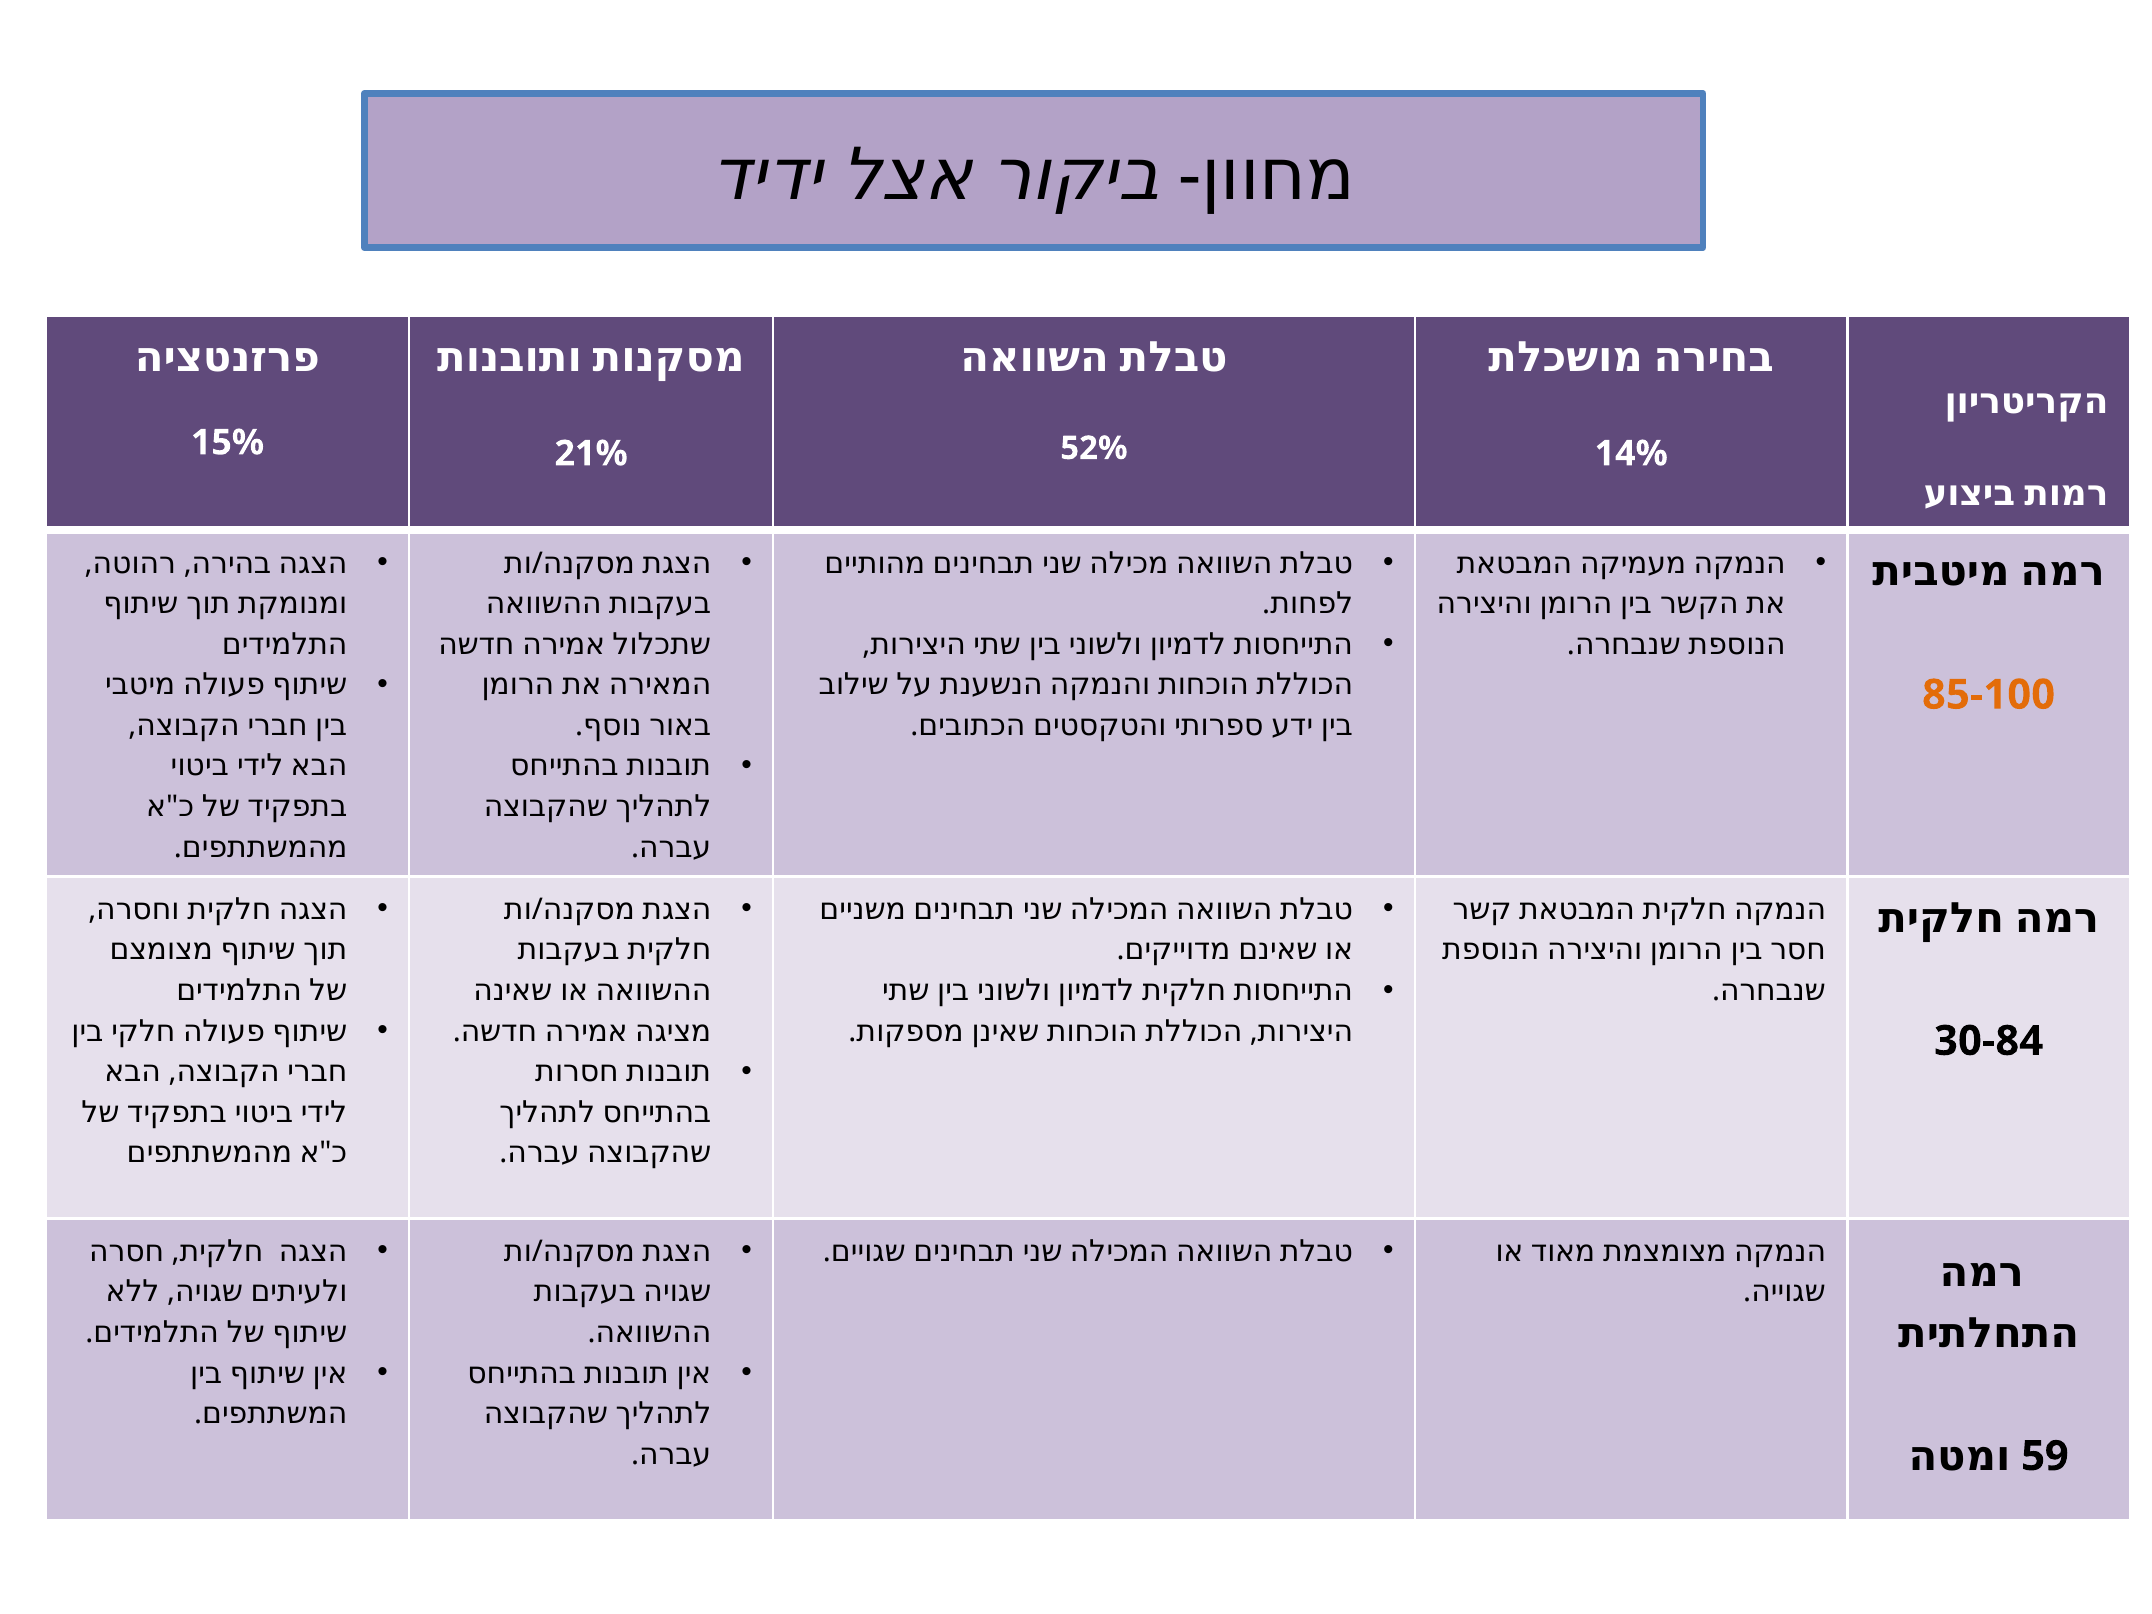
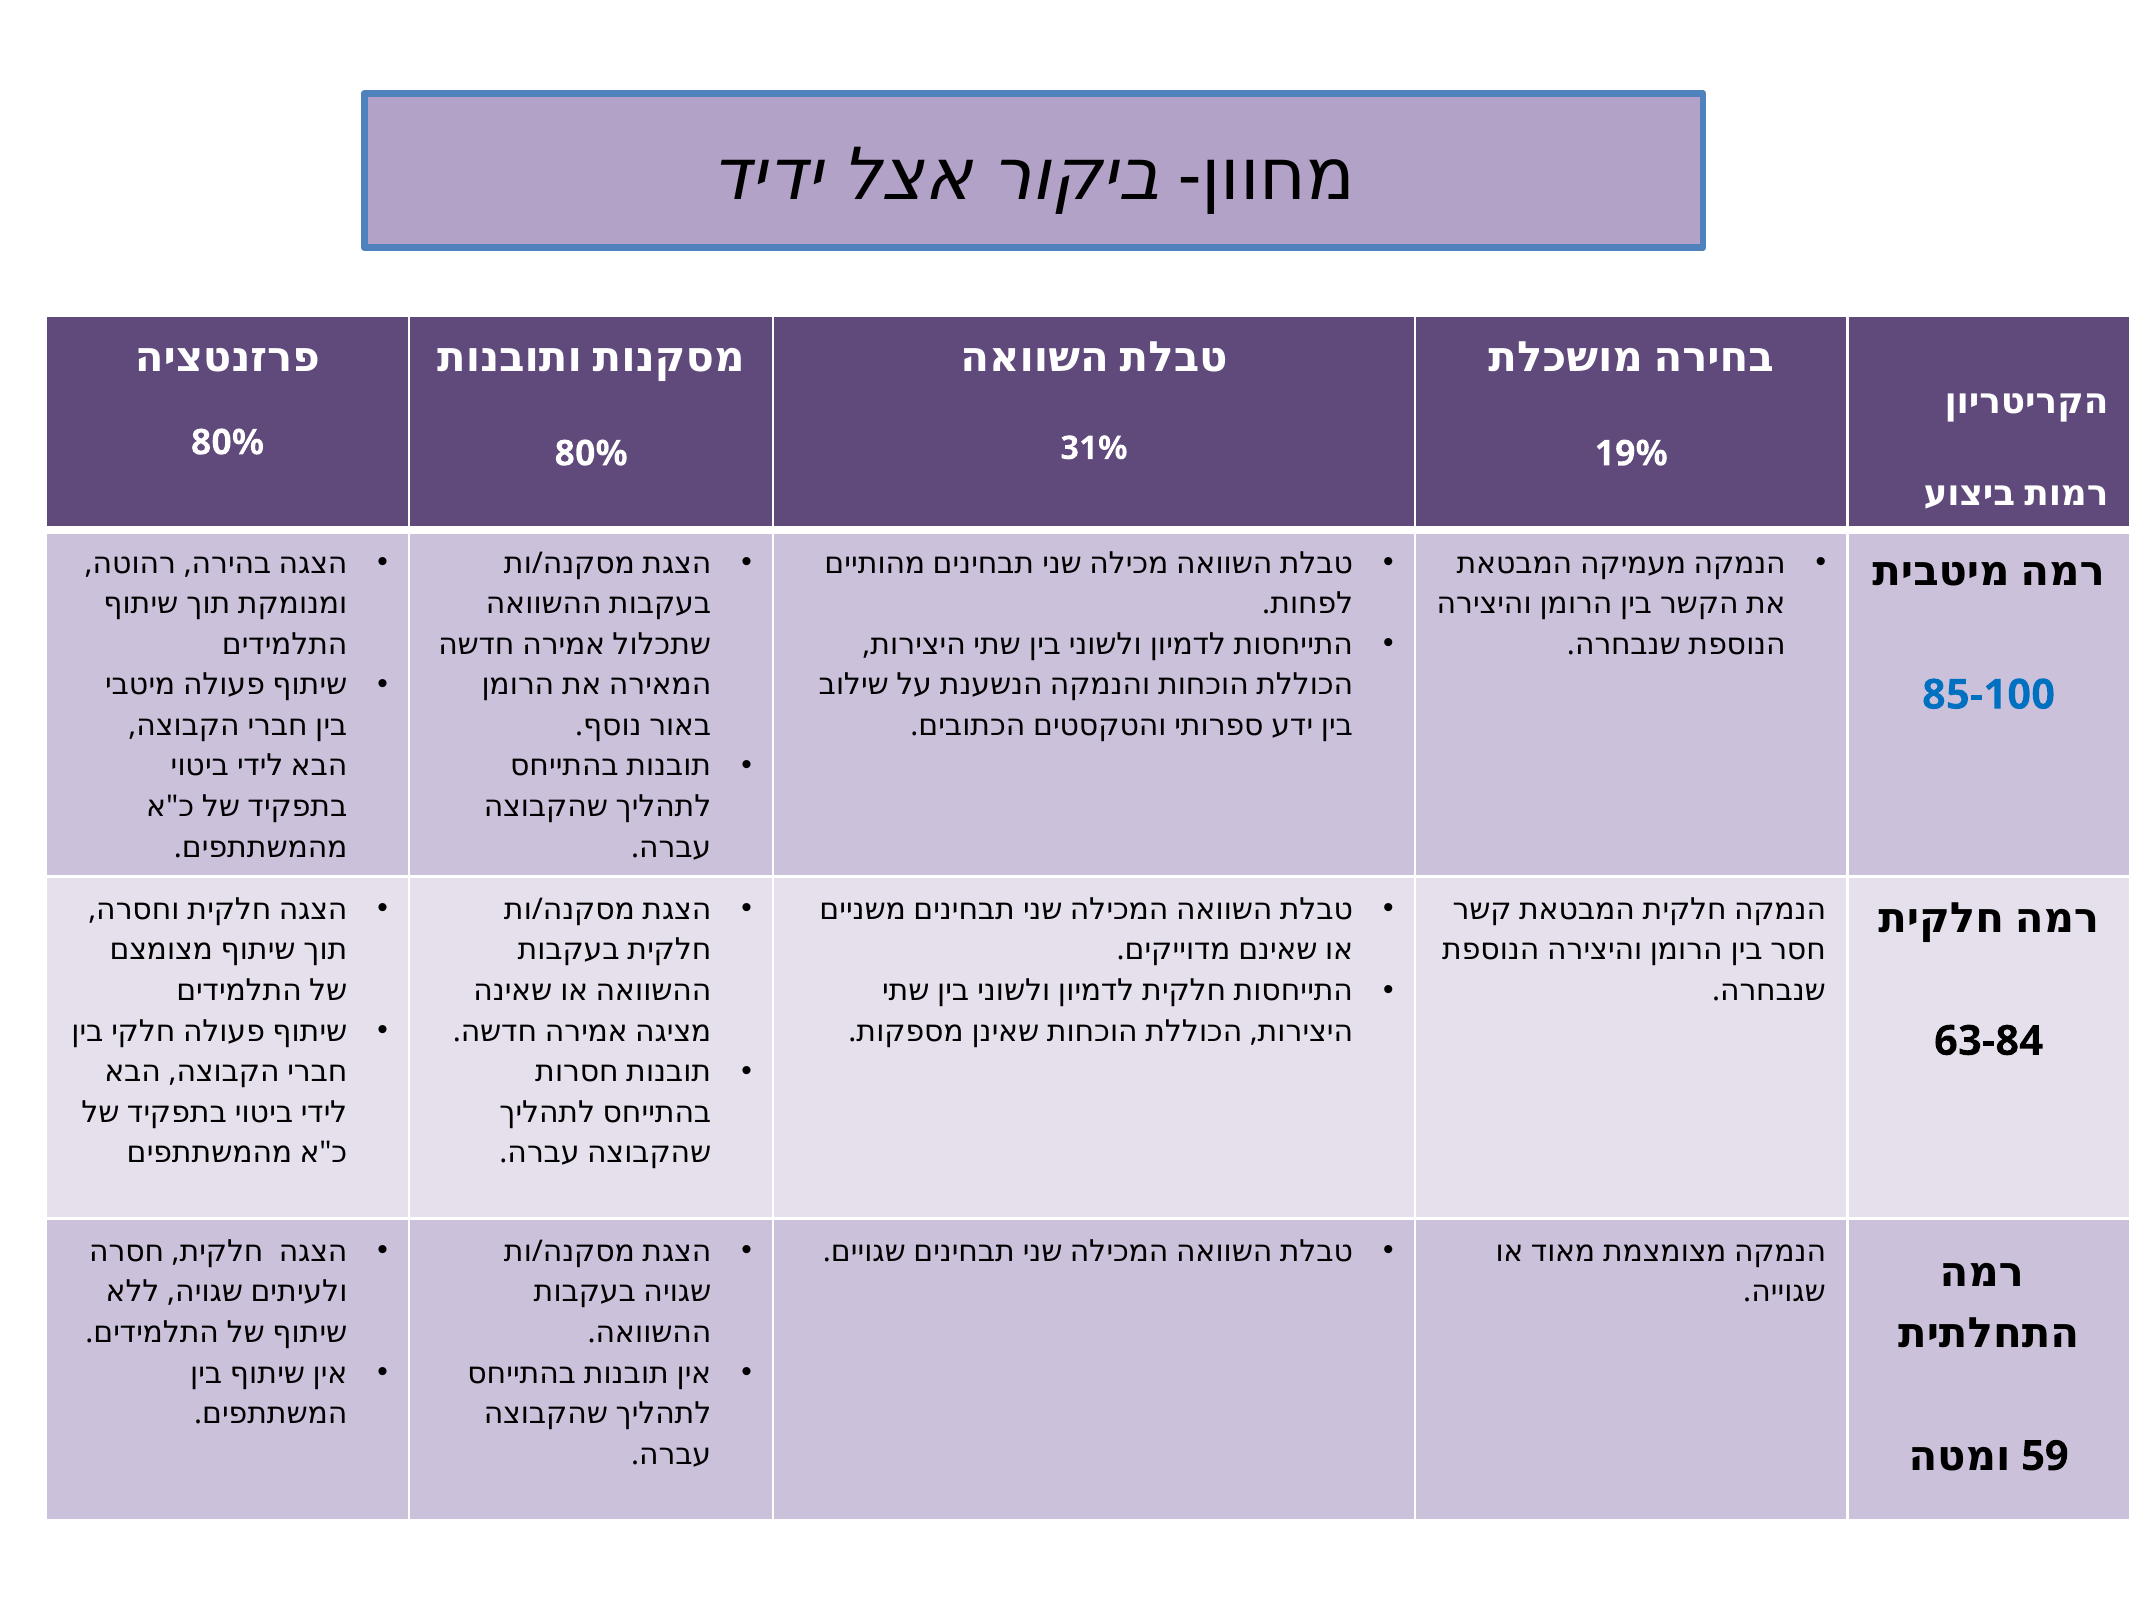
15%: 15% -> 80% (228, 443)
52%: 52% -> 31% (1094, 448)
21%: 21% -> 80% (591, 454)
14%: 14% -> 19% (1631, 454)
85-100 colour: orange -> blue (1989, 695)
30-84: 30-84 -> 63-84 (1989, 1041)
